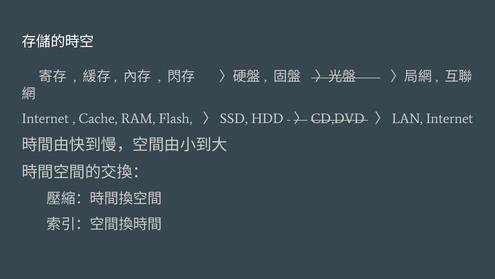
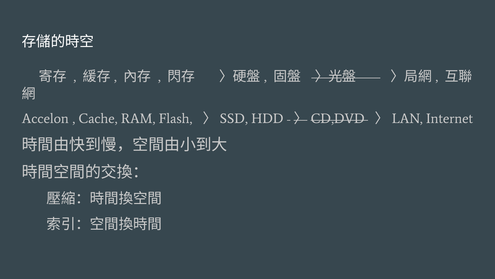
Internet: Internet -> Accelon (45, 119)
